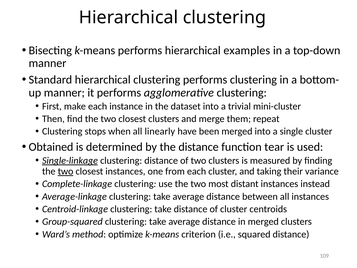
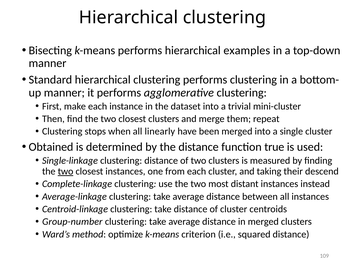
tear: tear -> true (274, 147)
Single-linkage underline: present -> none (70, 160)
variance: variance -> descend (322, 171)
Group-squared: Group-squared -> Group-number (72, 221)
